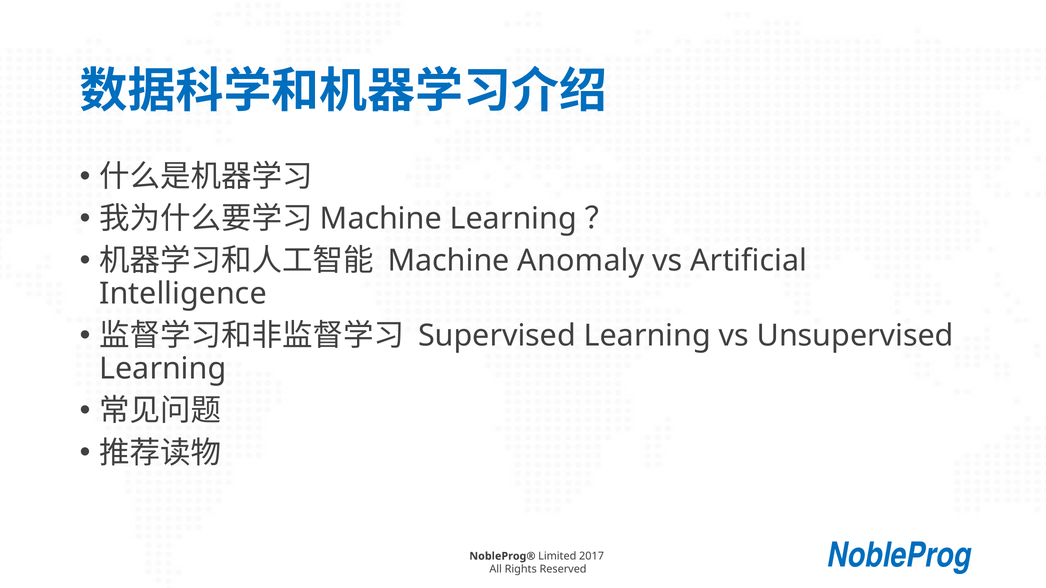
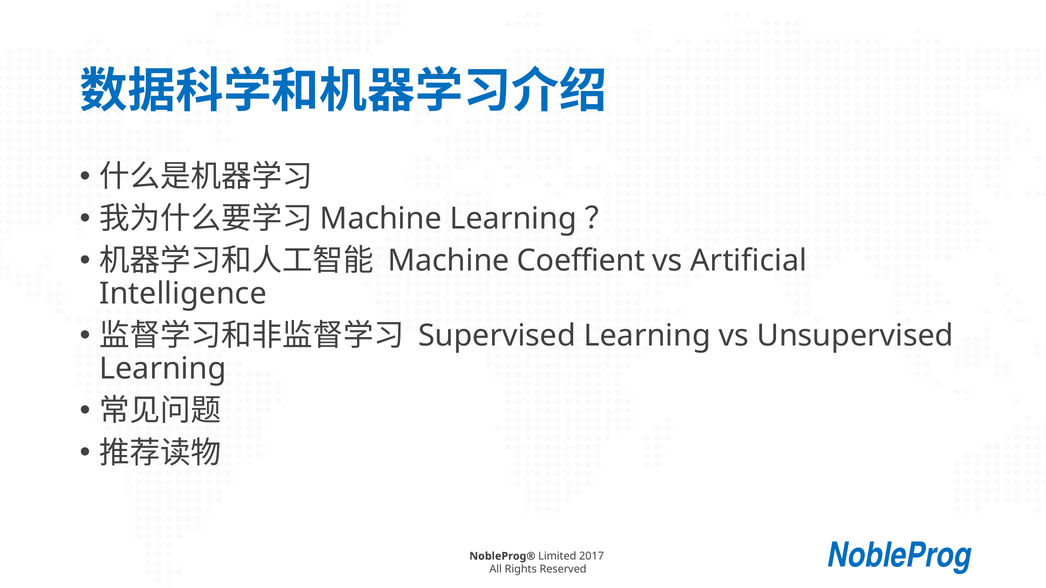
Anomaly: Anomaly -> Coeffient (581, 261)
